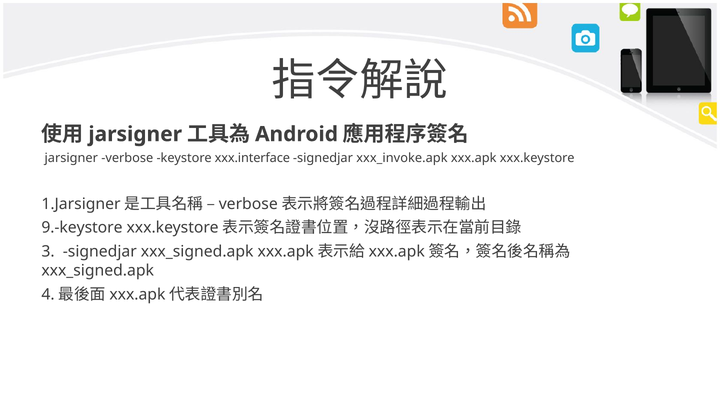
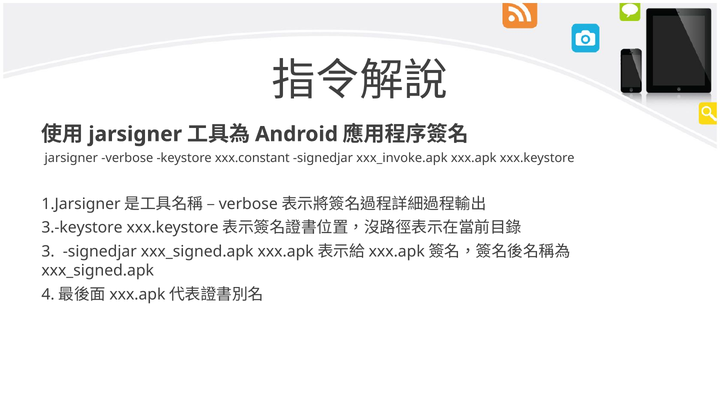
xxx.interface: xxx.interface -> xxx.constant (252, 158)
9.-keystore: 9.-keystore -> 3.-keystore (82, 228)
